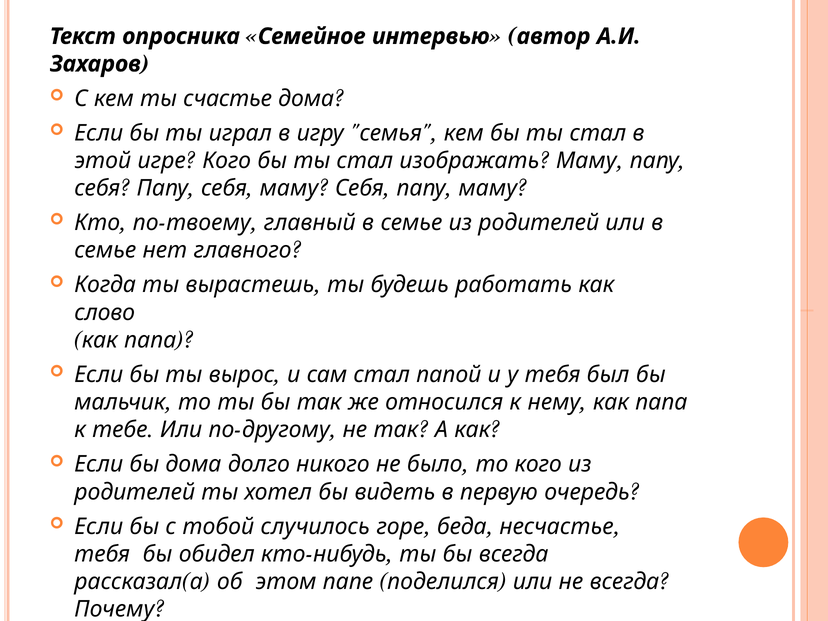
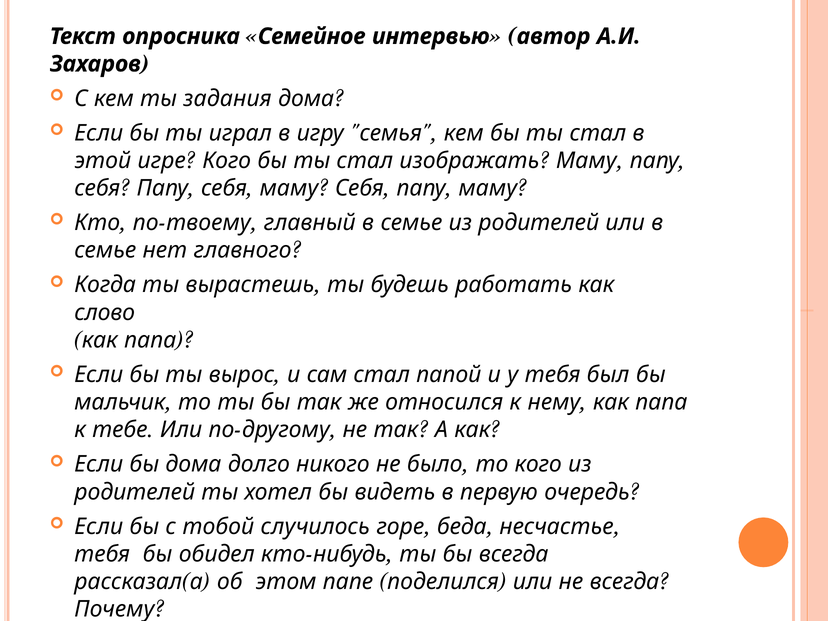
счастье: счастье -> задания (227, 98)
